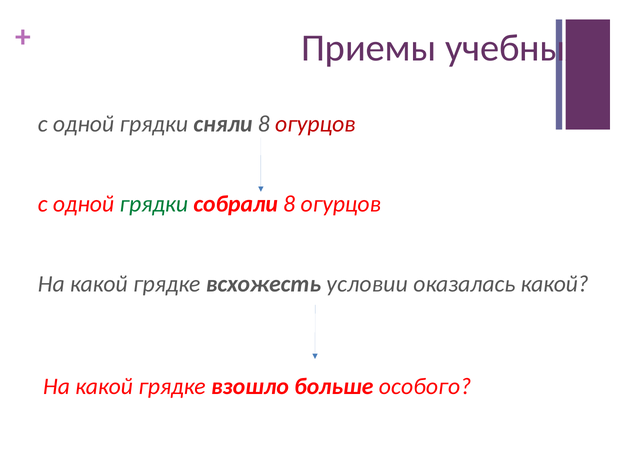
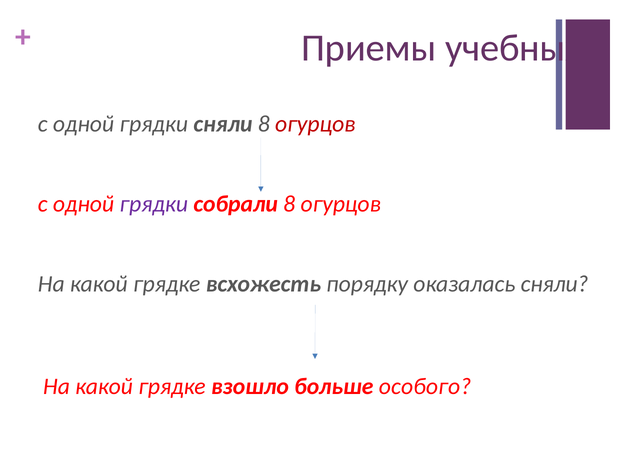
грядки colour: green -> purple (154, 204)
условии: условии -> порядку (367, 284)
оказалась какой: какой -> сняли (555, 284)
